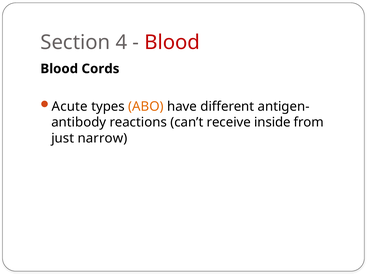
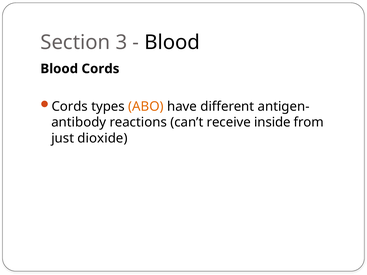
4: 4 -> 3 (121, 42)
Blood colour: red -> black (172, 42)
Acute: Acute -> Cords (70, 106)
narrow: narrow -> dioxide (102, 138)
